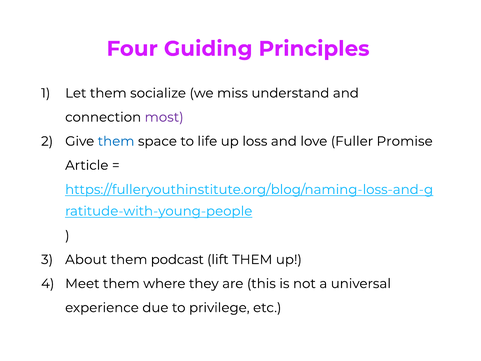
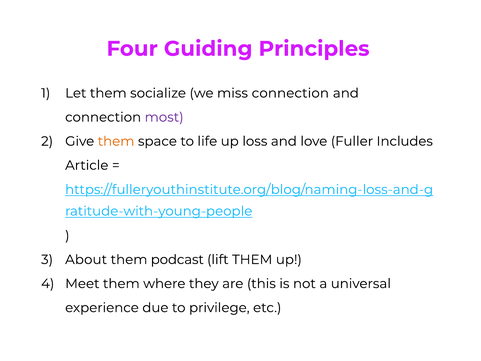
miss understand: understand -> connection (290, 93)
them colour: blue -> orange (116, 141)
Promise: Promise -> Includes (405, 141)
